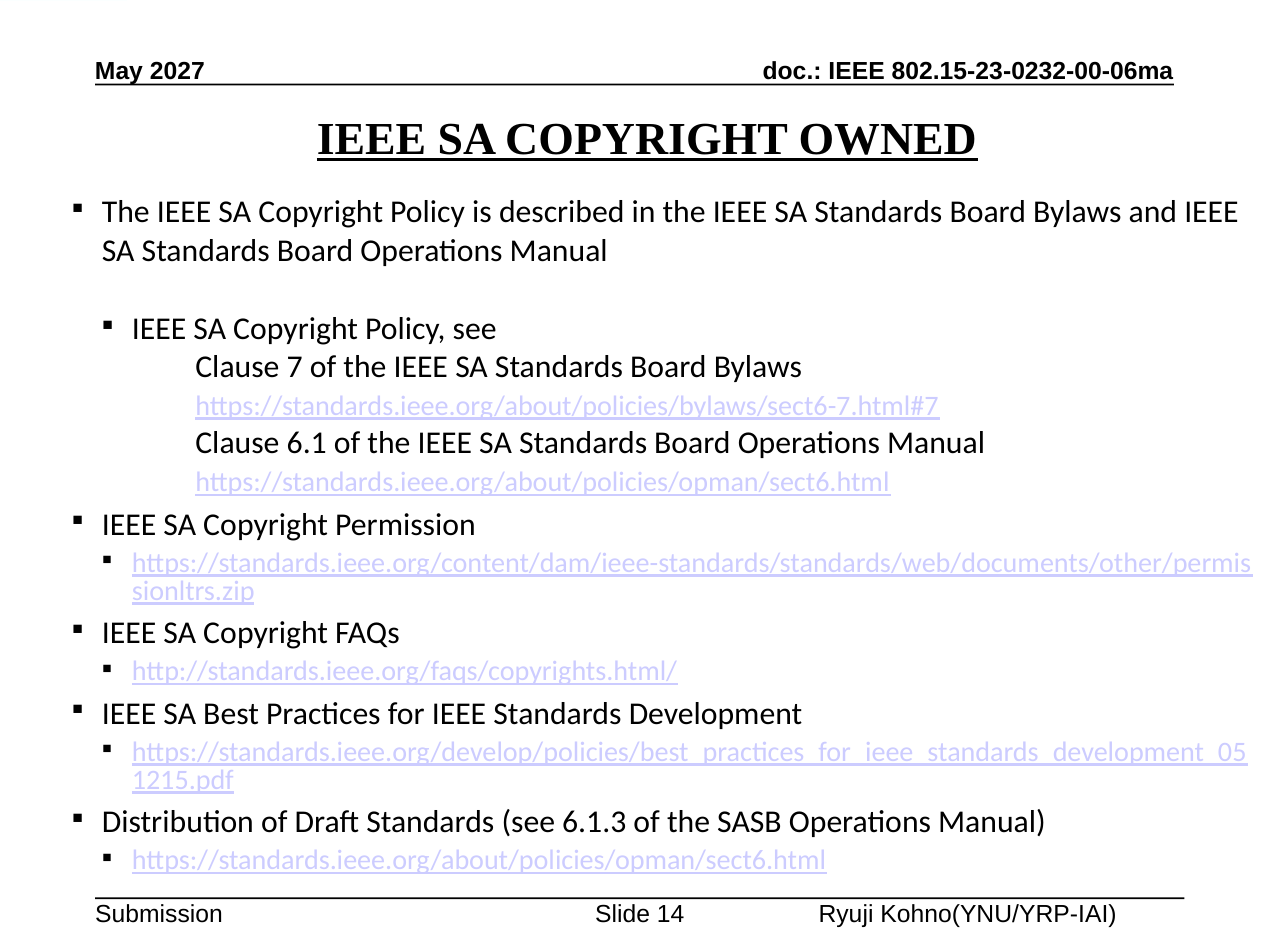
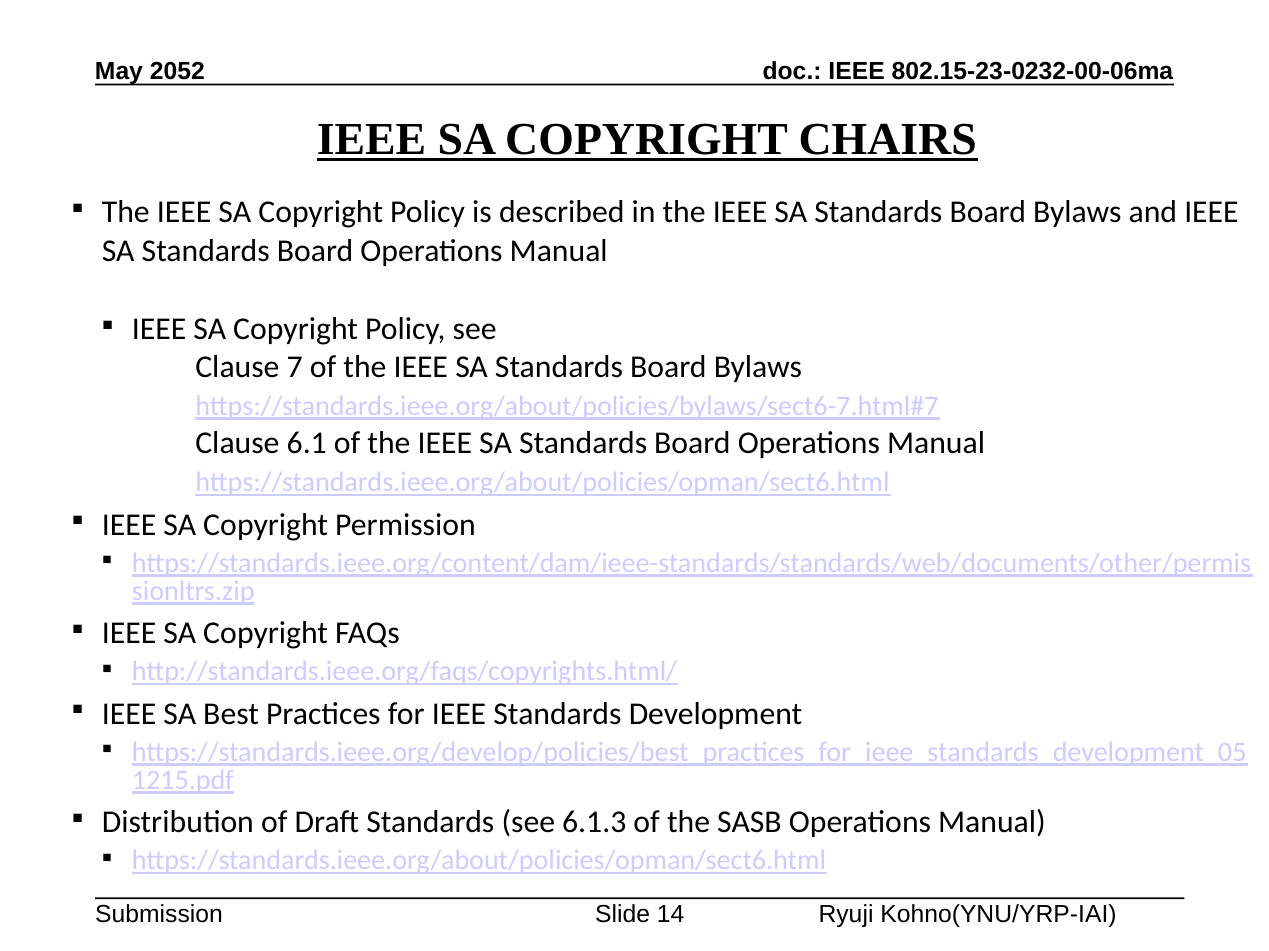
2027: 2027 -> 2052 (177, 71)
OWNED: OWNED -> CHAIRS (888, 140)
